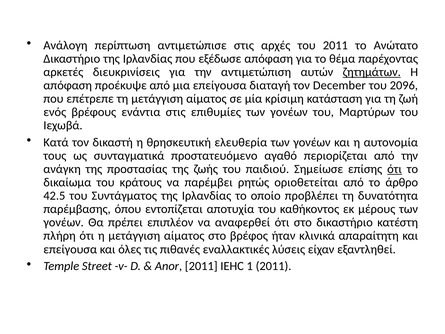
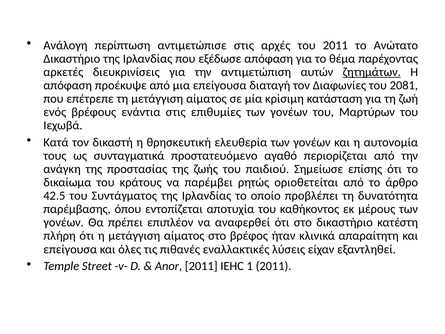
December: December -> Διαφωνίες (339, 85)
2096: 2096 -> 2081 (404, 85)
ότι underline: present -> none (395, 169)
